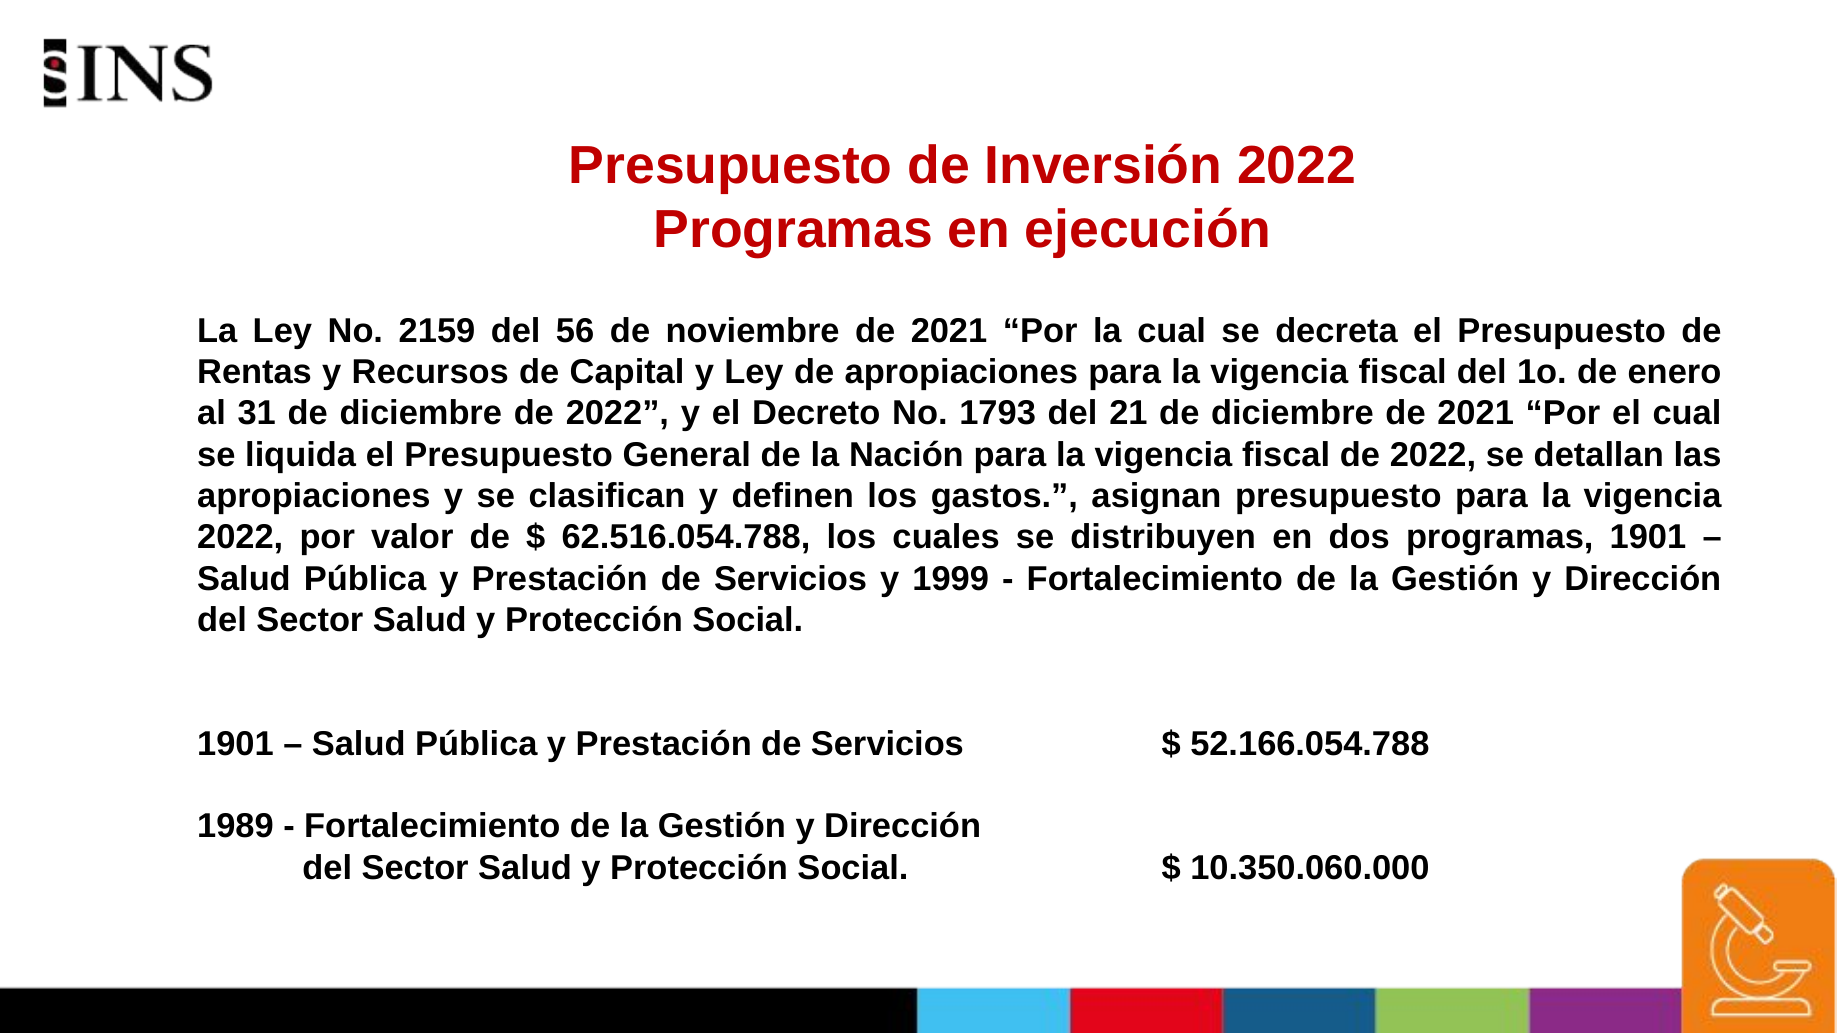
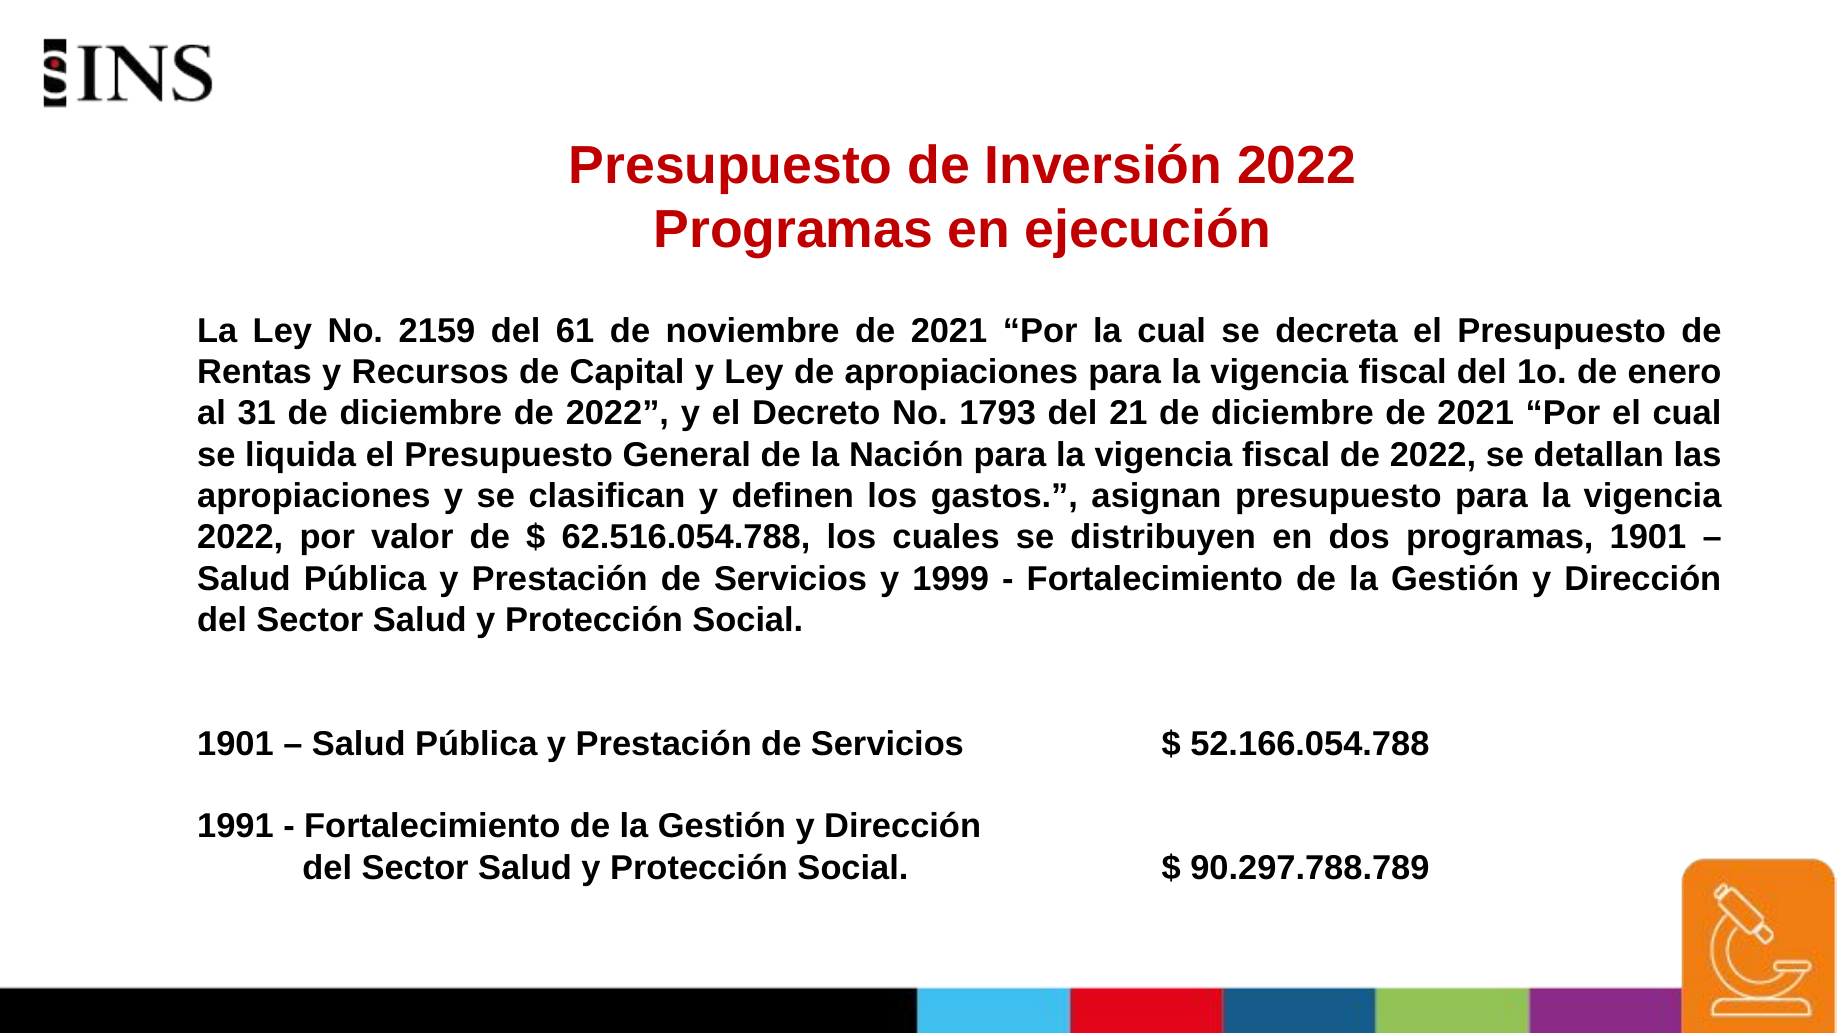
56: 56 -> 61 (575, 331)
1989: 1989 -> 1991 (235, 827)
10.350.060.000: 10.350.060.000 -> 90.297.788.789 (1310, 868)
